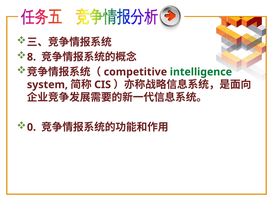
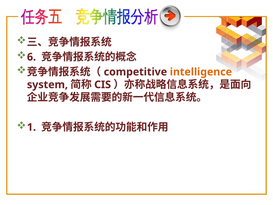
8: 8 -> 6 (31, 57)
intelligence colour: green -> orange (201, 72)
0: 0 -> 1 (31, 127)
